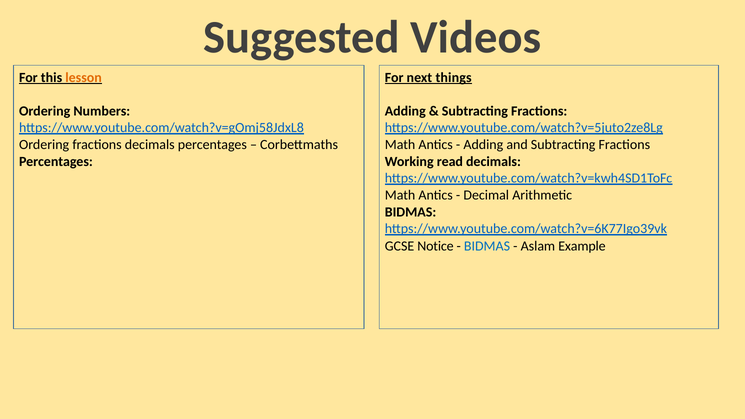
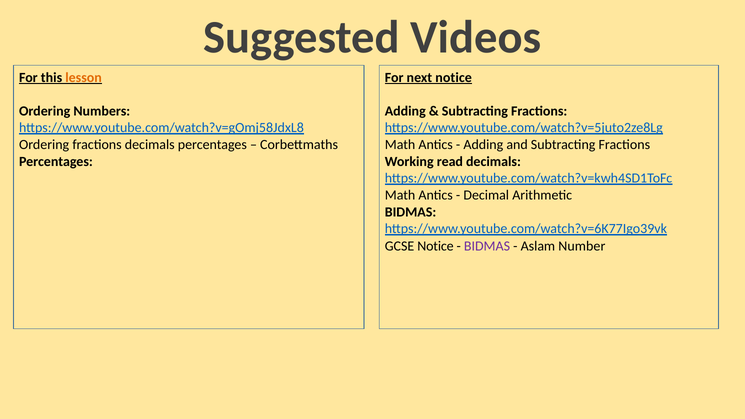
next things: things -> notice (454, 77)
BIDMAS colour: blue -> purple (487, 246)
Example: Example -> Number (582, 246)
